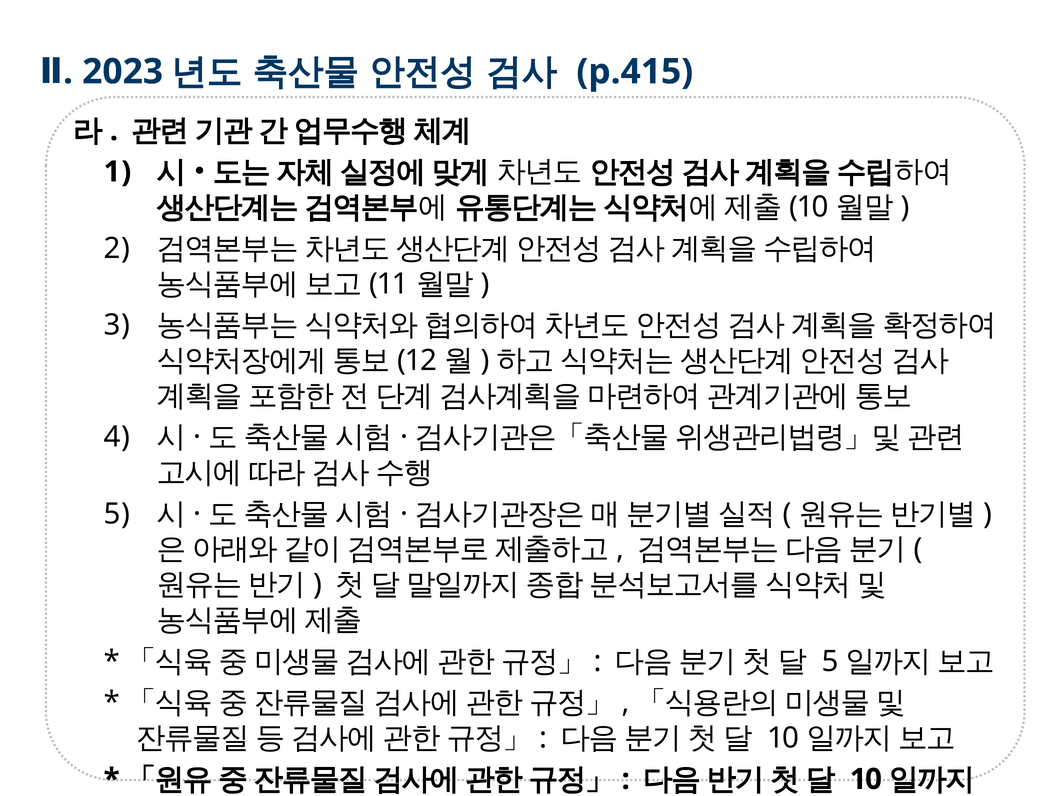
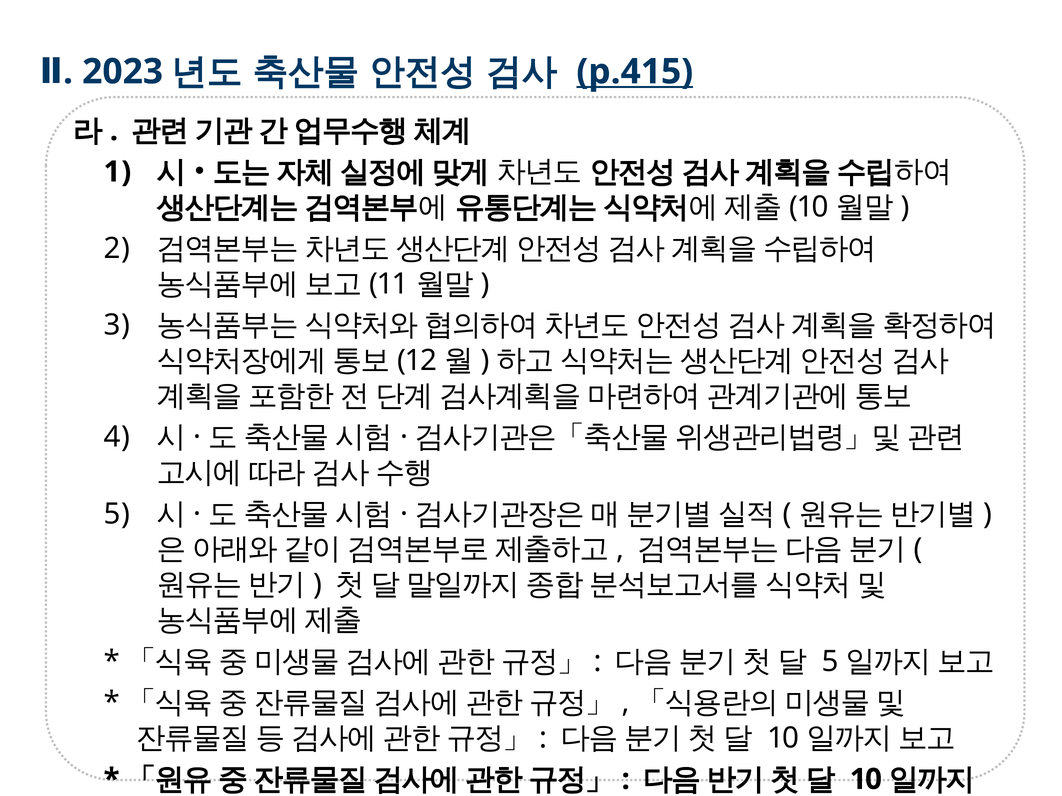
p.415 underline: none -> present (635, 72)
